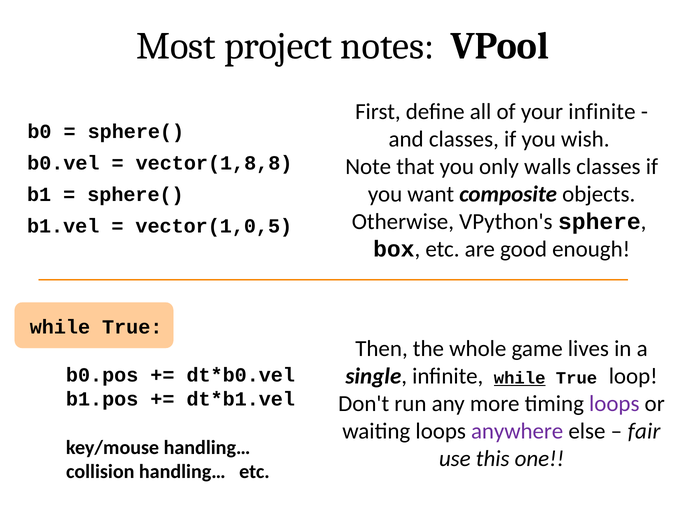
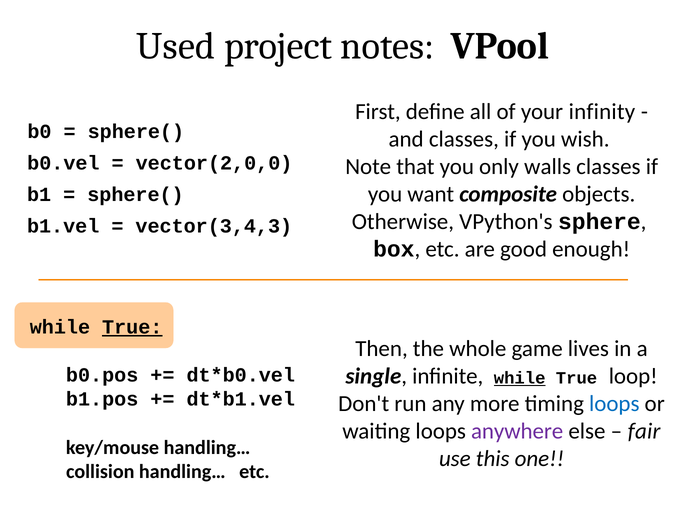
Most: Most -> Used (176, 46)
your infinite: infinite -> infinity (602, 112)
vector(1,8,8: vector(1,8,8 -> vector(2,0,0 (214, 163)
vector(1,0,5: vector(1,0,5 -> vector(3,4,3 (214, 227)
True underline: none -> present (132, 328)
loops colour: purple -> blue (614, 404)
